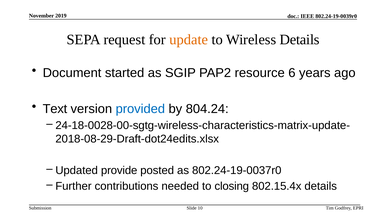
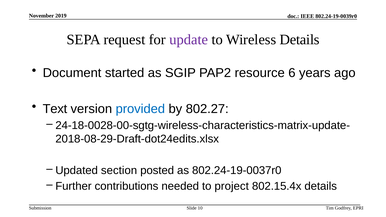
update colour: orange -> purple (189, 40)
804.24: 804.24 -> 802.27 (207, 109)
provide: provide -> section (119, 171)
closing: closing -> project (232, 186)
